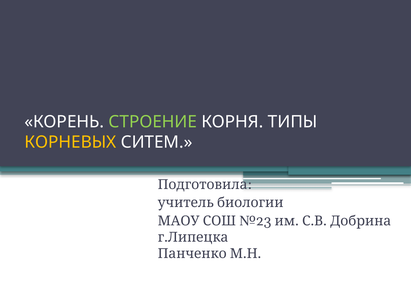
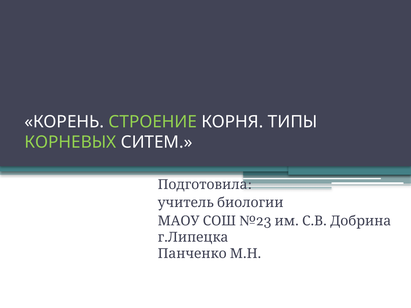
КОРНЕВЫХ colour: yellow -> light green (70, 142)
